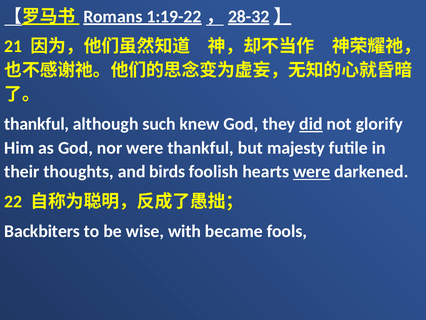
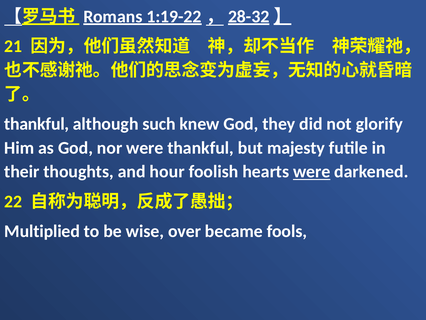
did underline: present -> none (311, 124)
birds: birds -> hour (167, 172)
Backbiters: Backbiters -> Multiplied (42, 231)
with: with -> over (185, 231)
